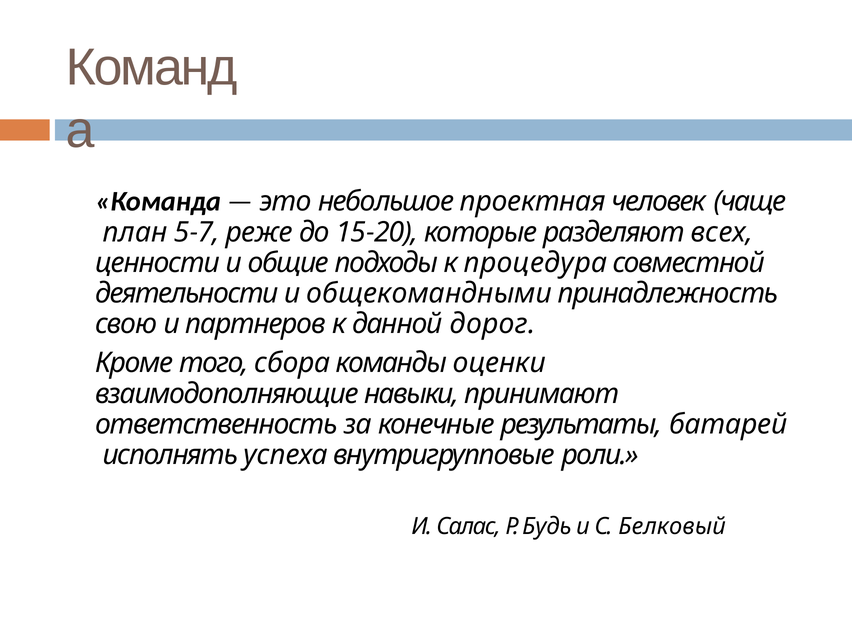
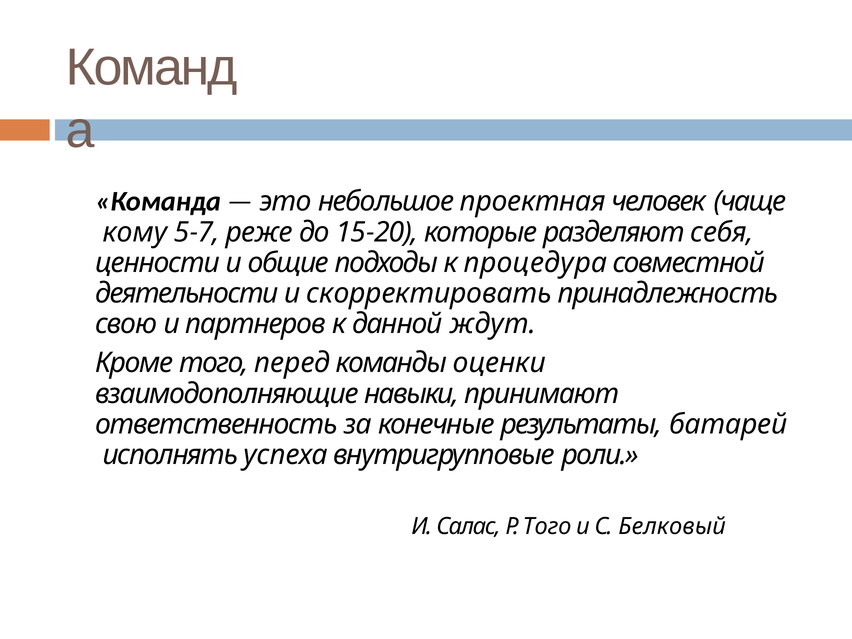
план: план -> кому (135, 232)
всех: всех -> себя (722, 232)
общекомандными: общекомандными -> скорректировать (429, 293)
дорог: дорог -> ждут (493, 324)
сбора: сбора -> перед (292, 363)
Р Будь: Будь -> Того (547, 526)
